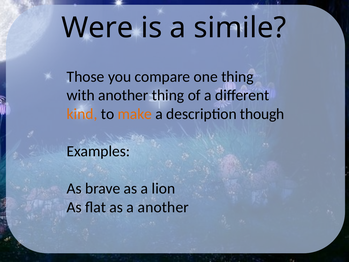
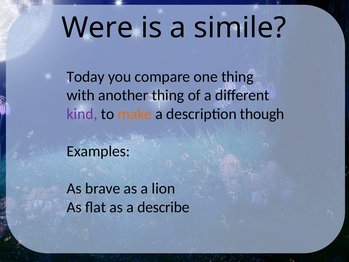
Those: Those -> Today (86, 77)
kind colour: orange -> purple (82, 114)
a another: another -> describe (163, 207)
